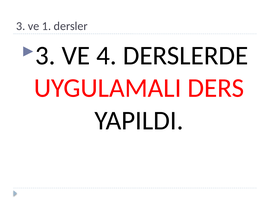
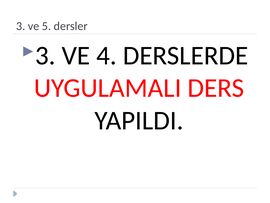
1: 1 -> 5 (47, 26)
